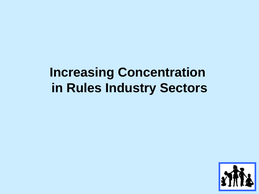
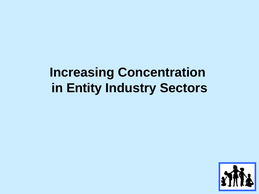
Rules: Rules -> Entity (84, 88)
